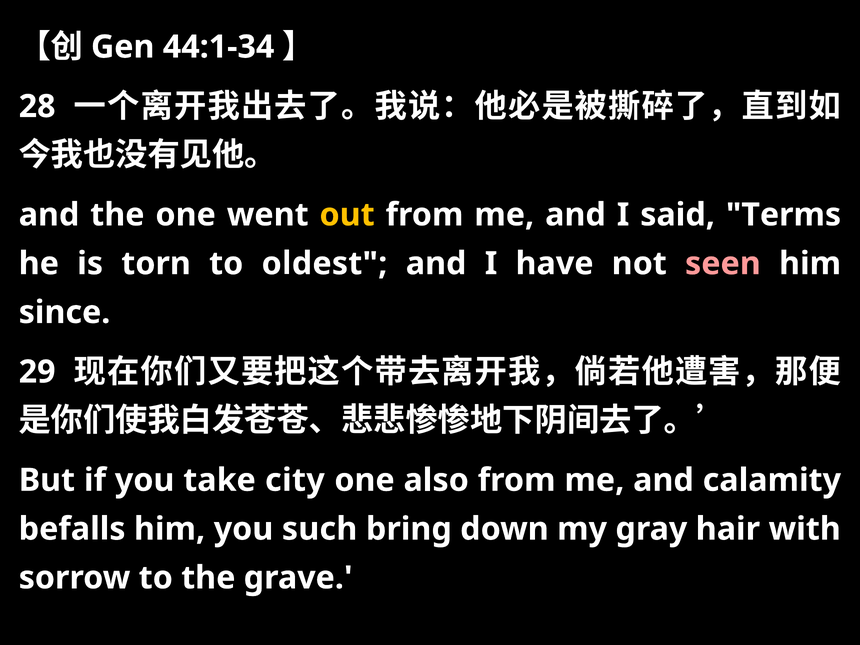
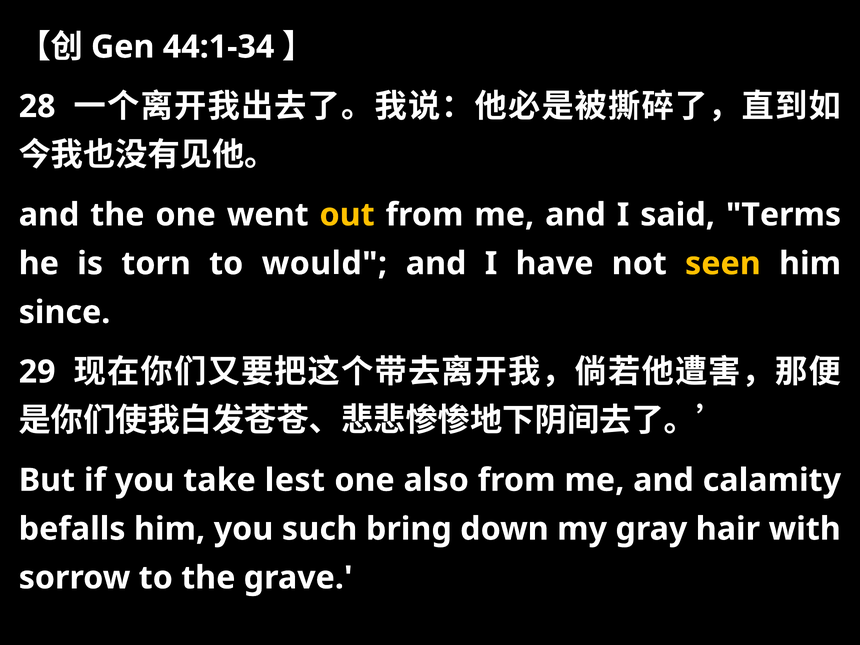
oldest: oldest -> would (324, 264)
seen colour: pink -> yellow (723, 264)
city: city -> lest (295, 480)
